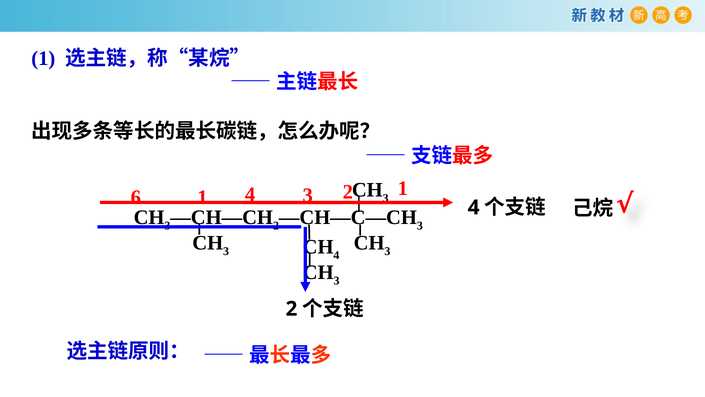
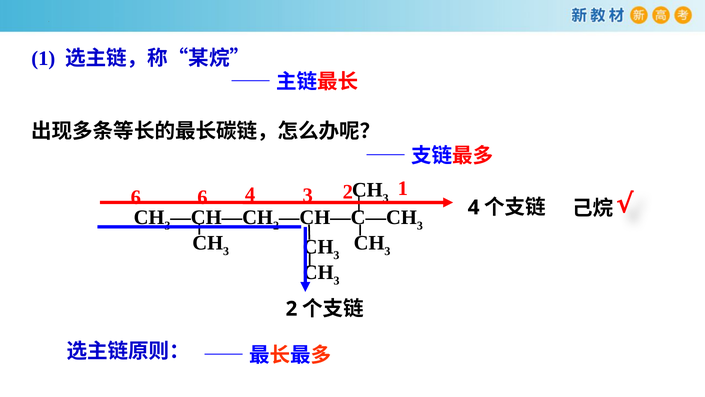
6 1: 1 -> 6 (202, 197)
4: 4 -> 3 (336, 255)
